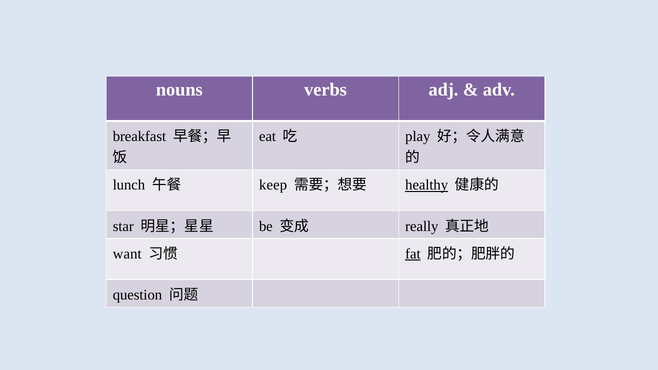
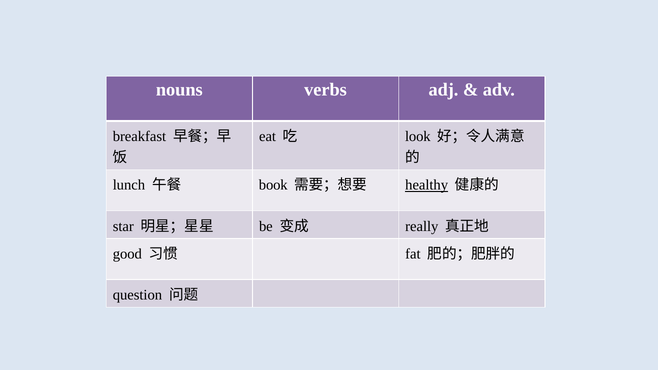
play: play -> look (418, 136)
keep: keep -> book (273, 185)
want: want -> good (127, 254)
fat underline: present -> none (413, 254)
